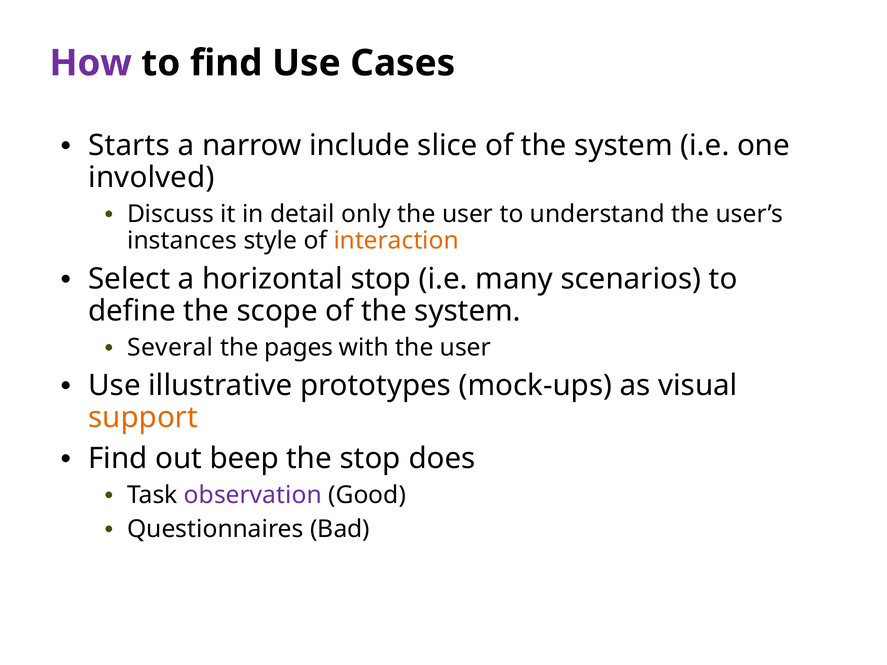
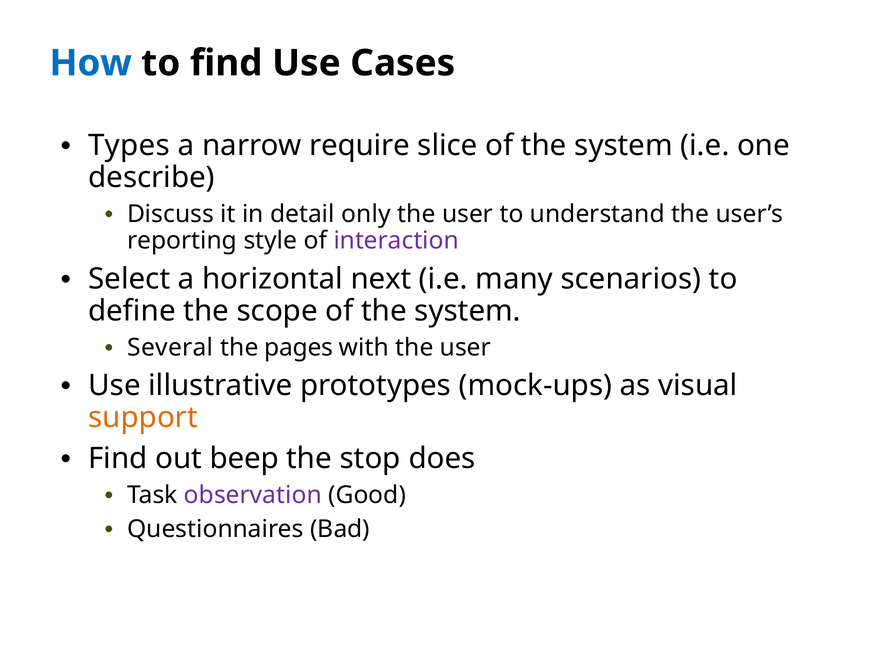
How colour: purple -> blue (91, 63)
Starts: Starts -> Types (129, 146)
include: include -> require (359, 146)
involved: involved -> describe (151, 178)
instances: instances -> reporting (182, 241)
interaction colour: orange -> purple (396, 241)
horizontal stop: stop -> next (381, 279)
